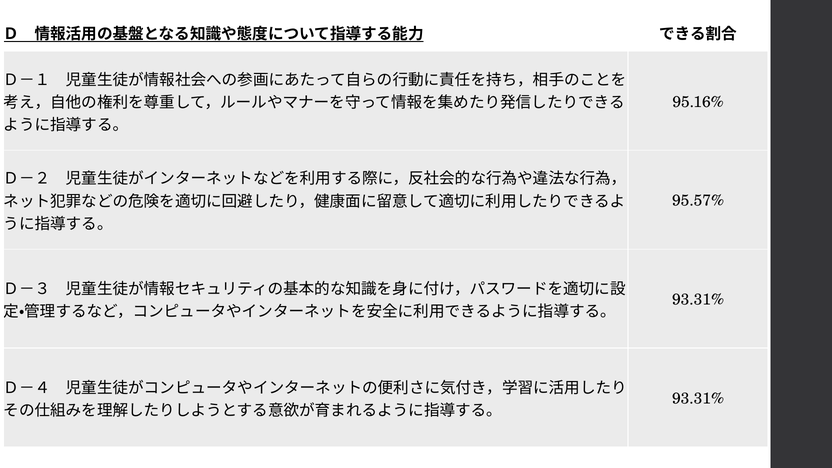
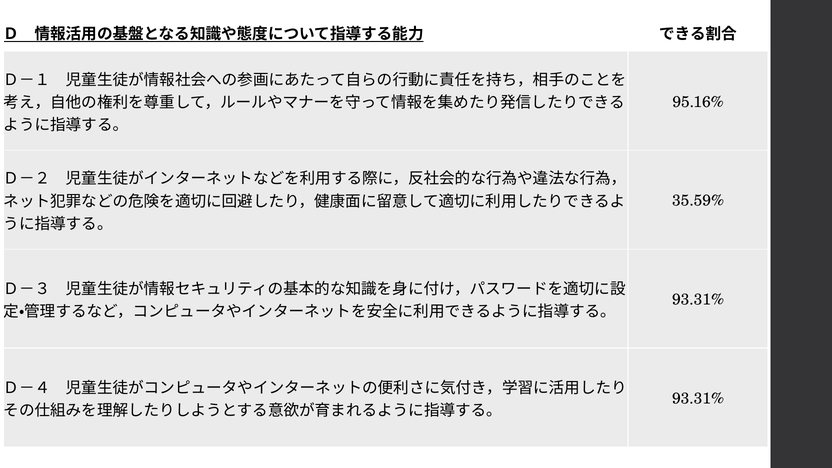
95.57%: 95.57% -> 35.59% (698, 201)
